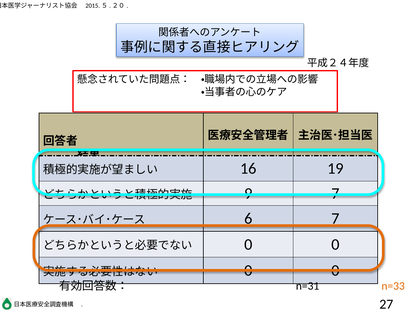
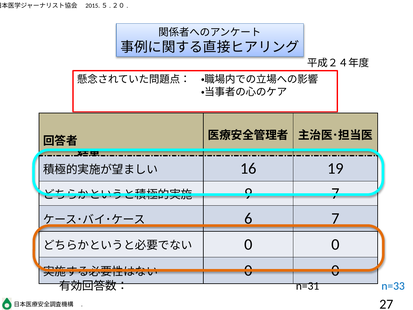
n=33 colour: orange -> blue (393, 286)
